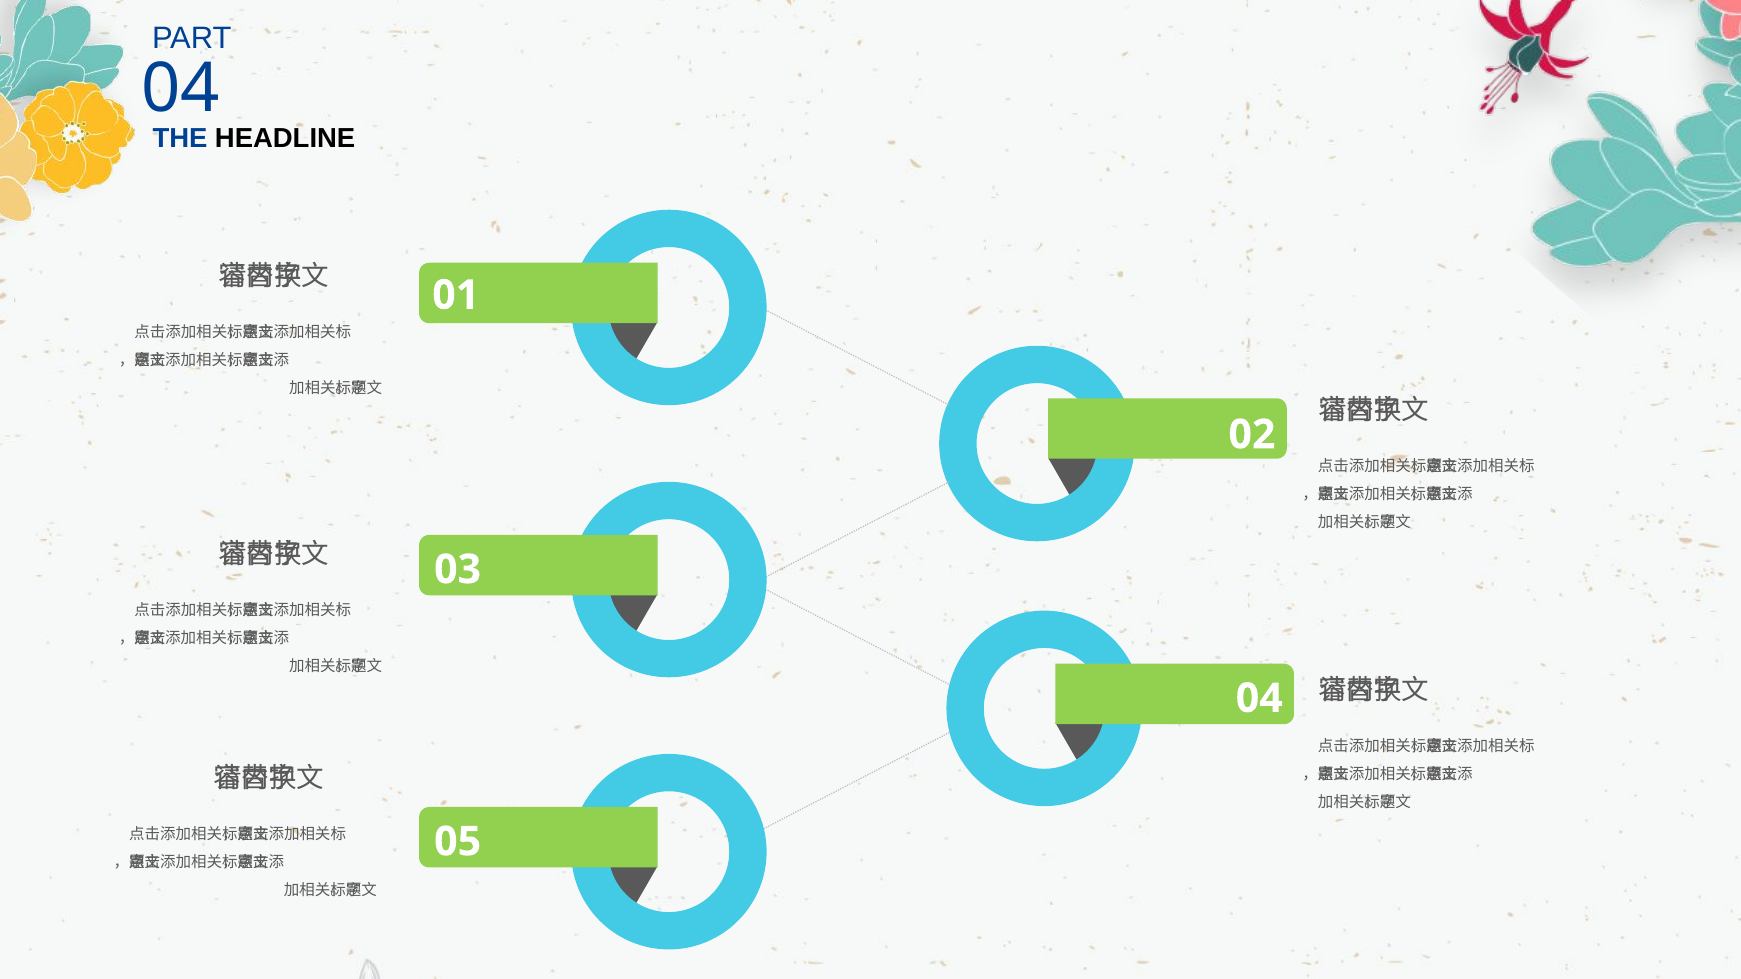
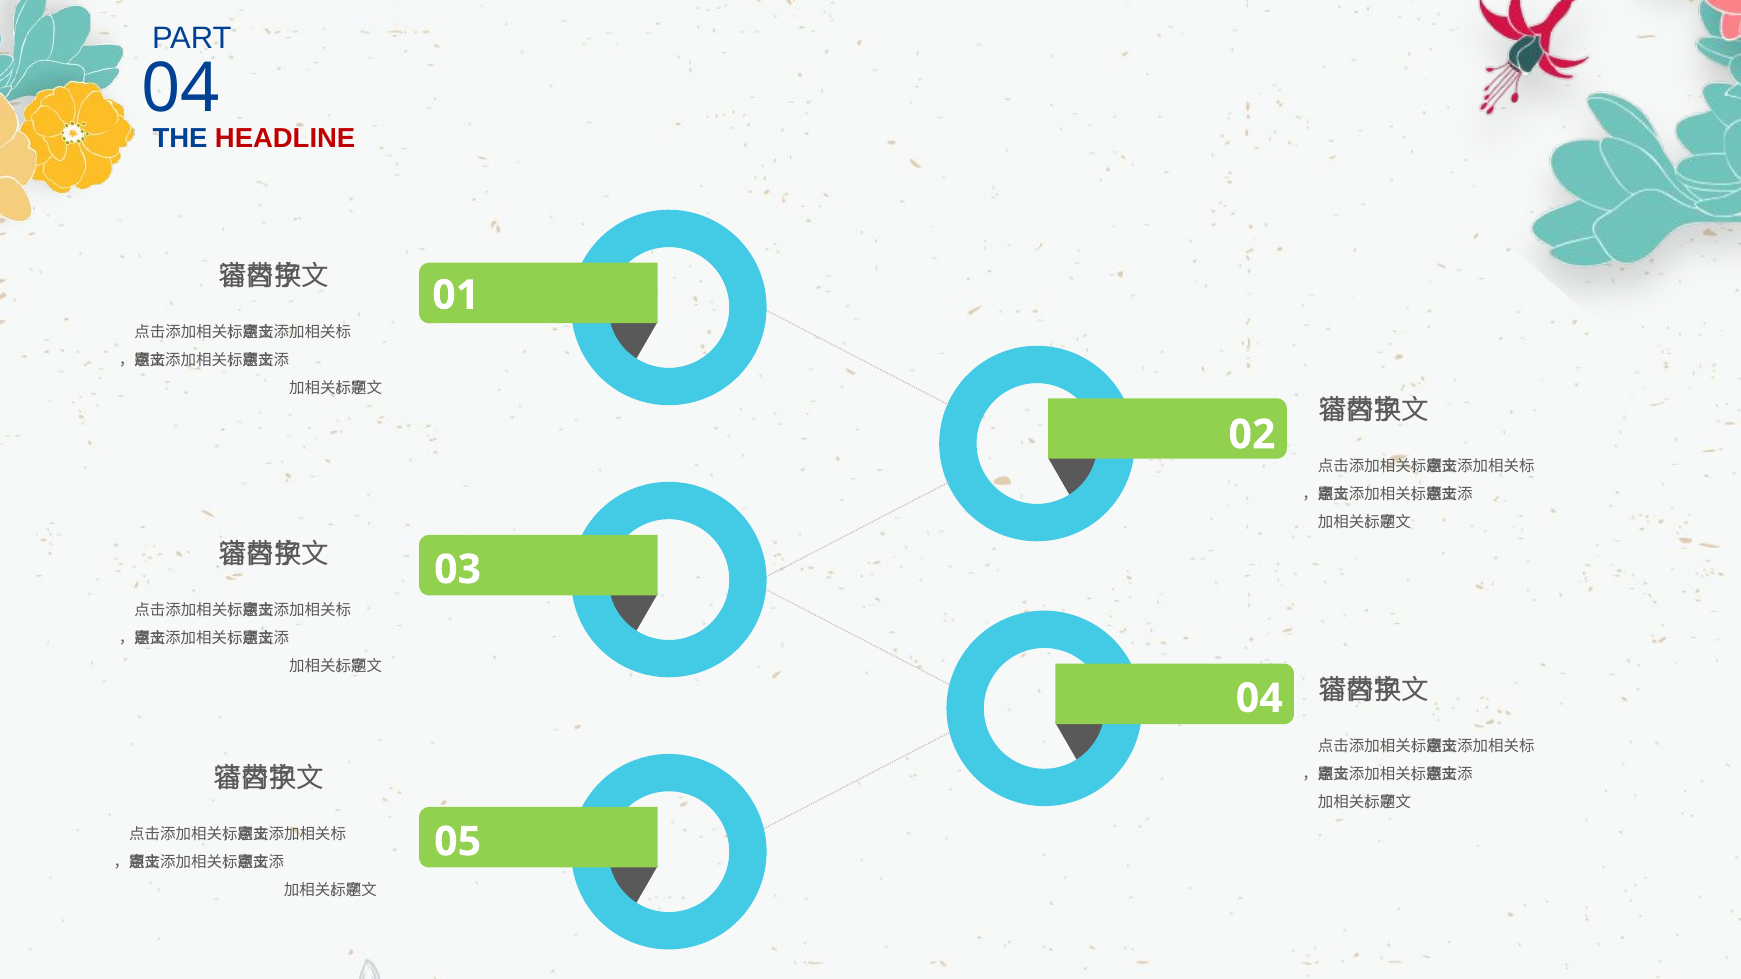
HEADLINE colour: black -> red (285, 139)
